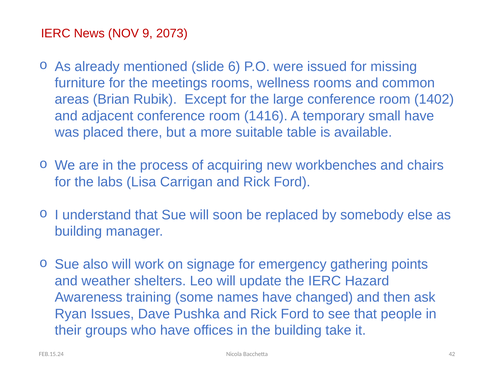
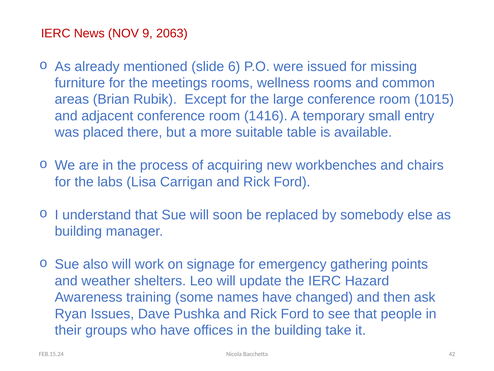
2073: 2073 -> 2063 (172, 33)
1402: 1402 -> 1015 (434, 99)
small have: have -> entry (419, 116)
